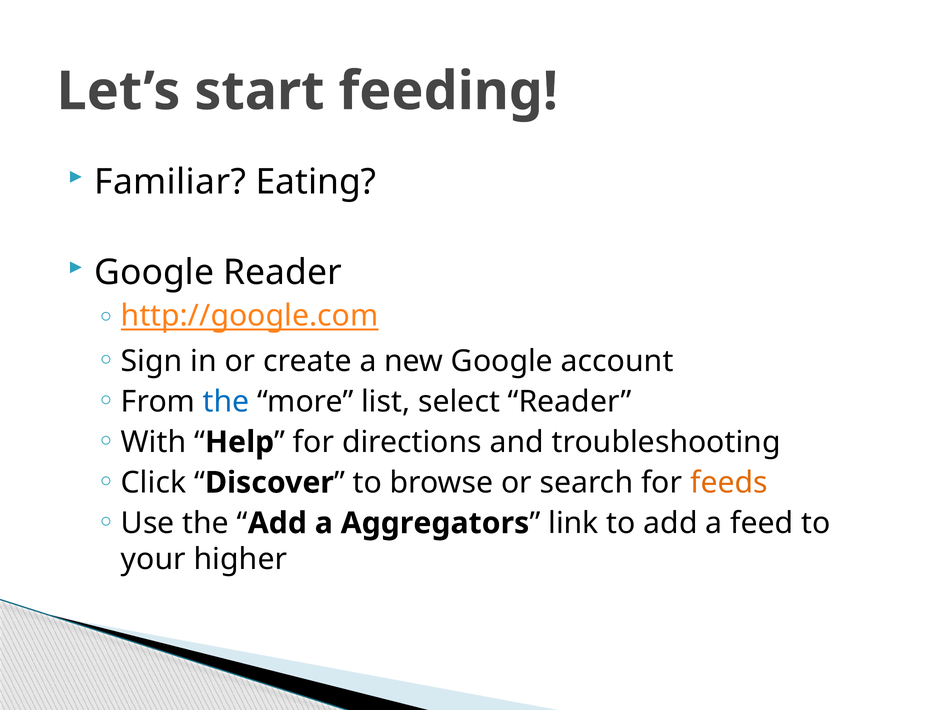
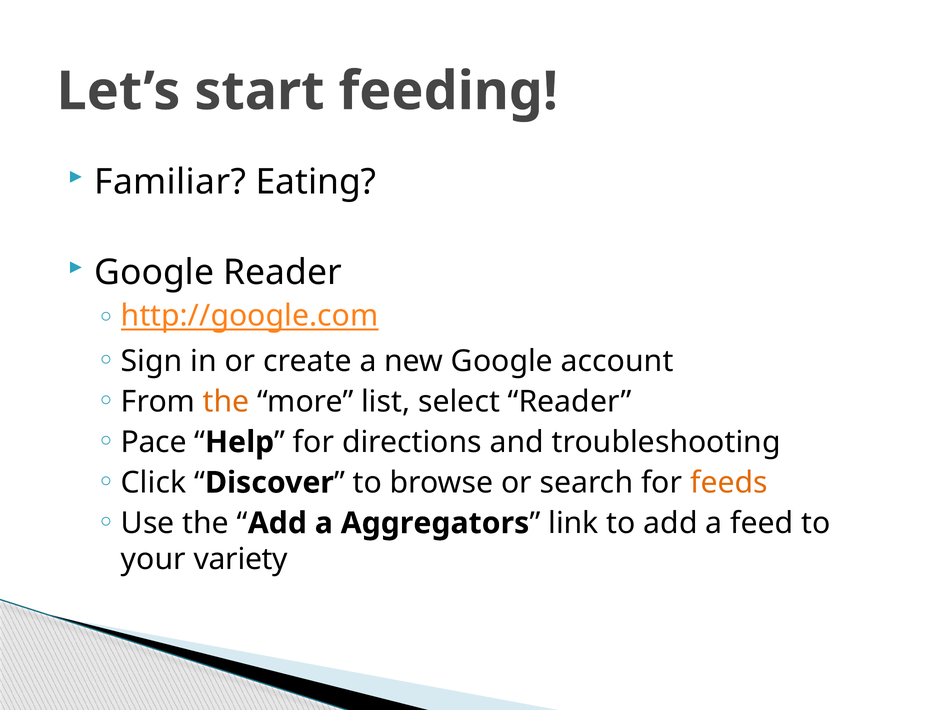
the colour: blue -> orange (226, 401)
With: With -> Pace (154, 442)
higher: higher -> variety (241, 559)
